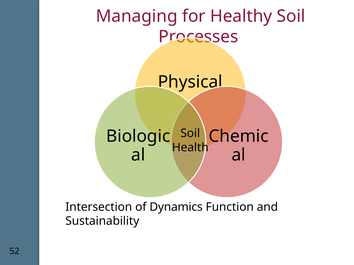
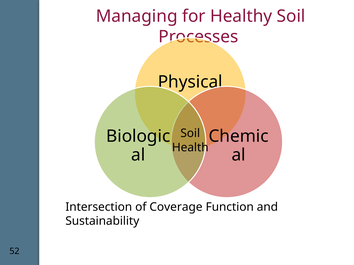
Dynamics: Dynamics -> Coverage (176, 207)
